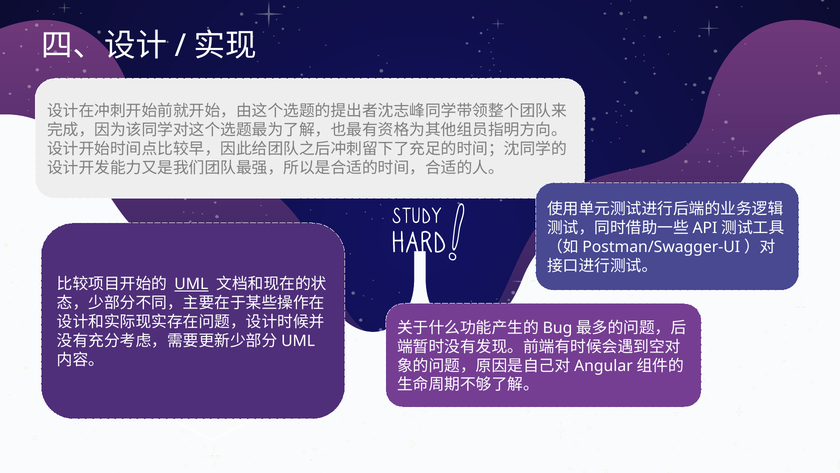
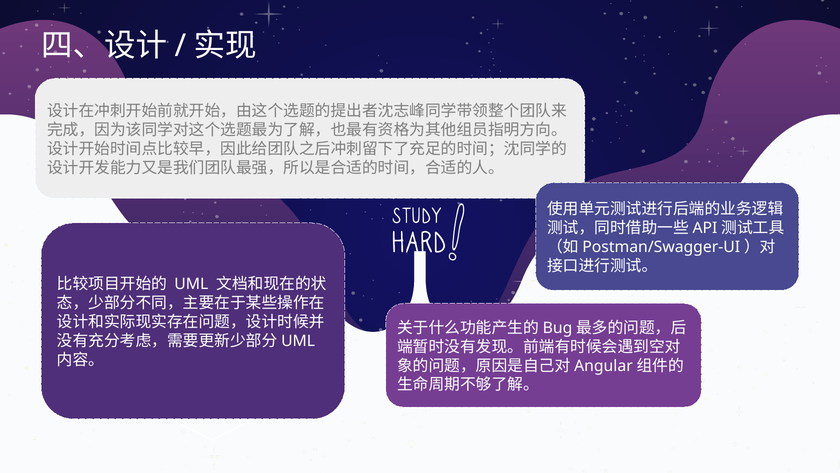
UML underline: present -> none (191, 284)
